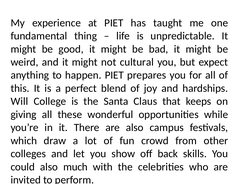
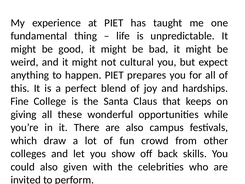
Will: Will -> Fine (20, 101)
much: much -> given (75, 167)
